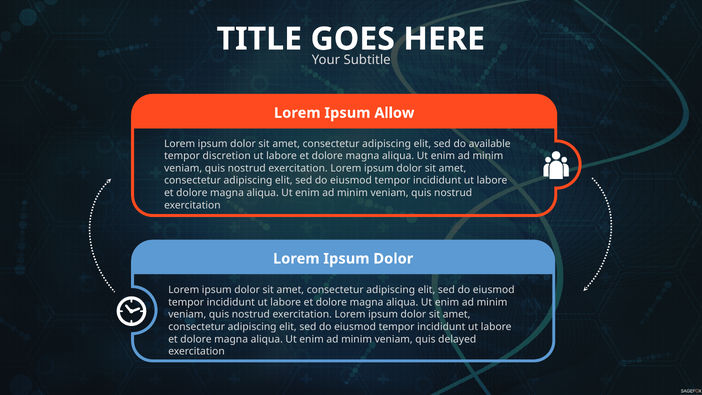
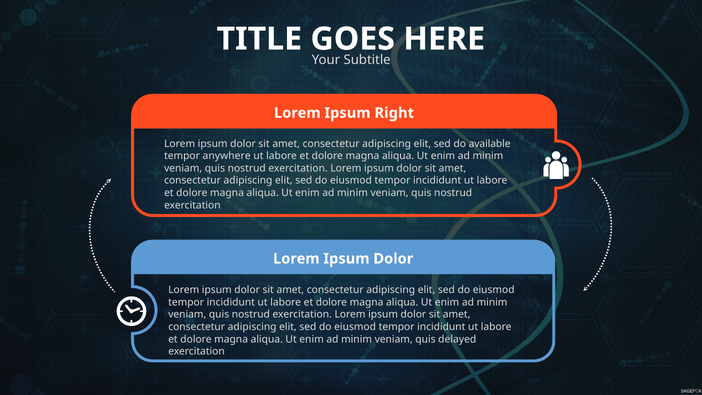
Allow: Allow -> Right (394, 113)
discretion: discretion -> anywhere (227, 156)
